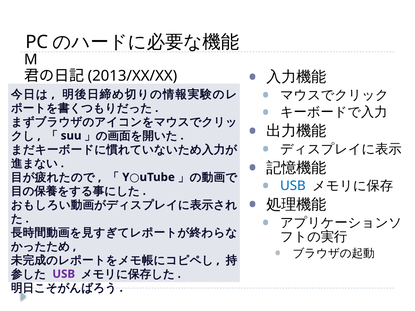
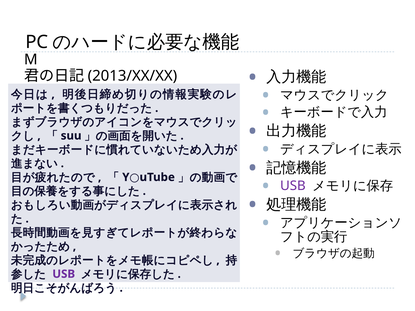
USB colour: blue -> purple (293, 186)
